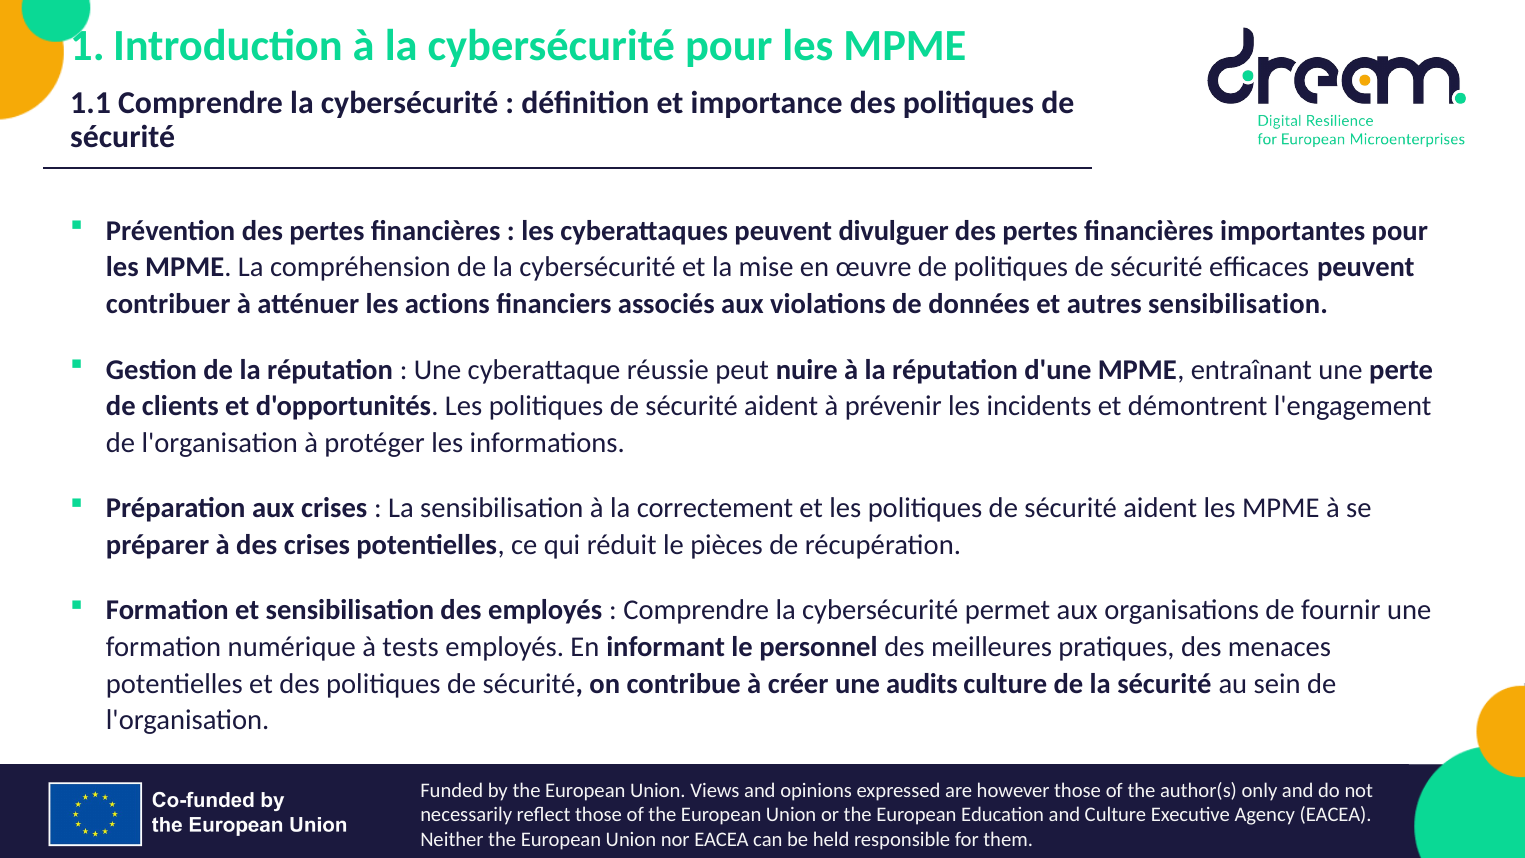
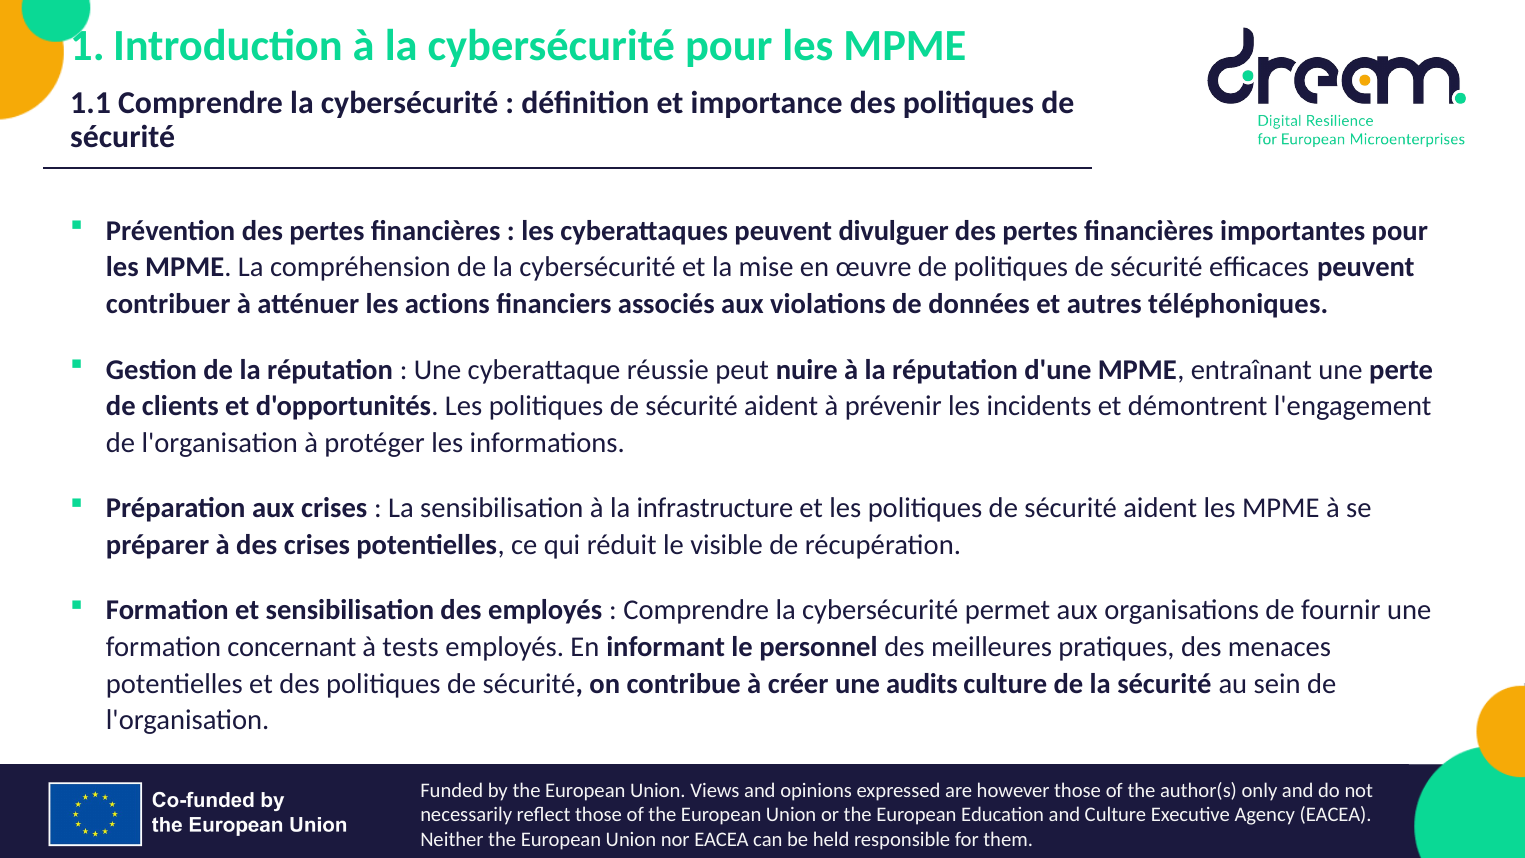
autres sensibilisation: sensibilisation -> téléphoniques (1238, 304)
correctement: correctement -> infrastructure (715, 508)
pièces: pièces -> visible (727, 545)
numérique: numérique -> concernant (292, 647)
